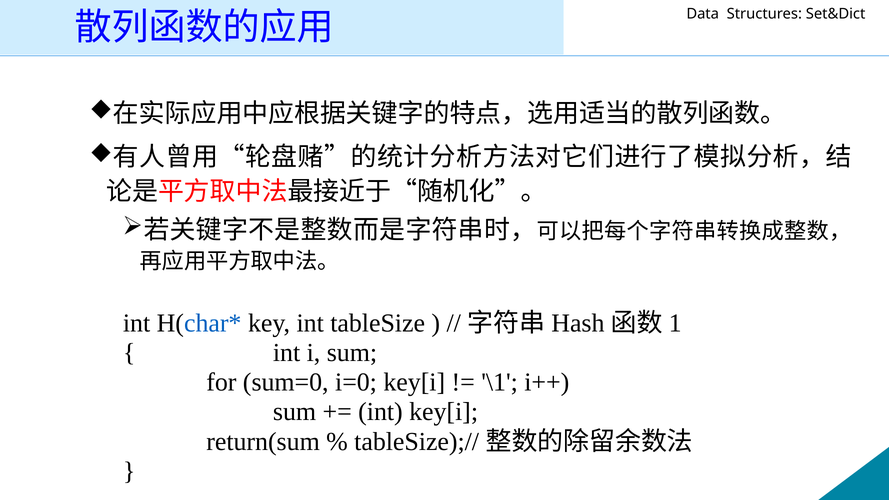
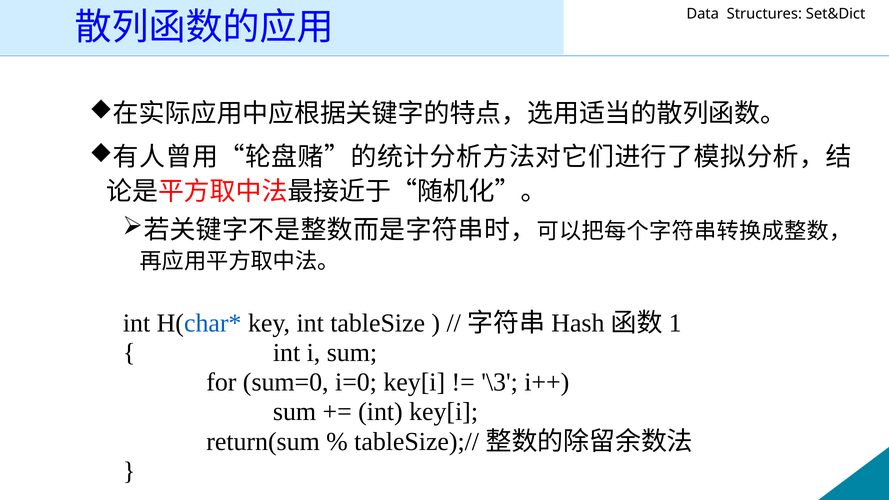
\1: \1 -> \3 (500, 382)
